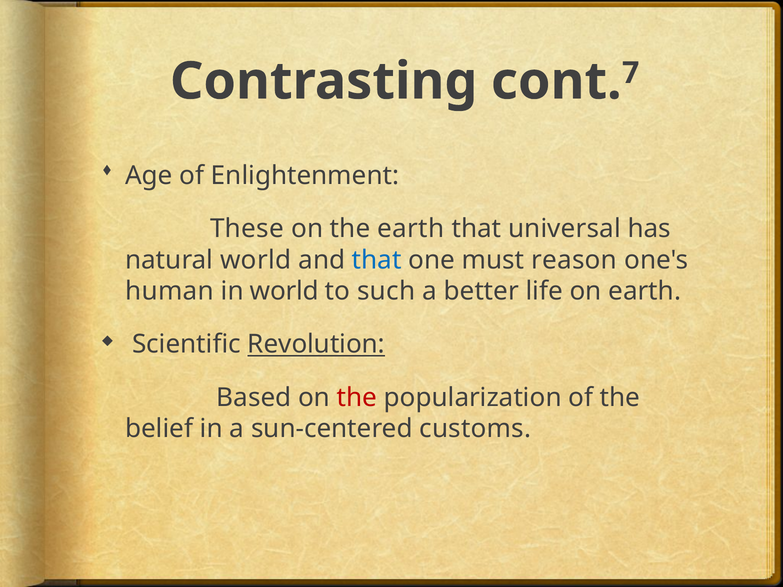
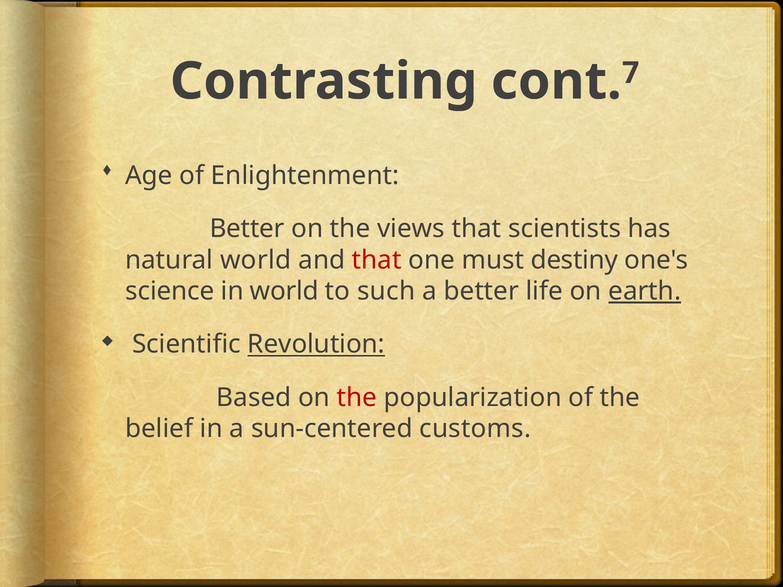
These: These -> Better (247, 229)
the earth: earth -> views (411, 229)
universal: universal -> scientists (565, 229)
that colour: blue -> red (377, 260)
reason: reason -> destiny (574, 260)
human: human -> science (170, 291)
earth underline: none -> present (645, 291)
